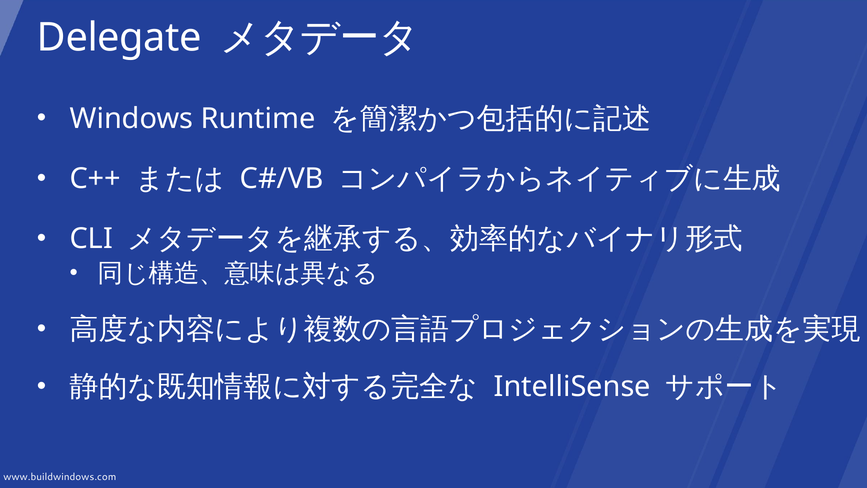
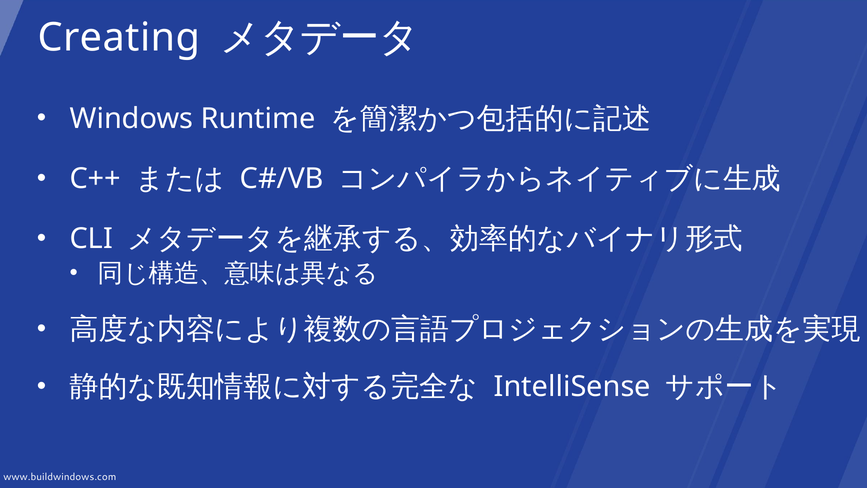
Delegate: Delegate -> Creating (119, 37)
